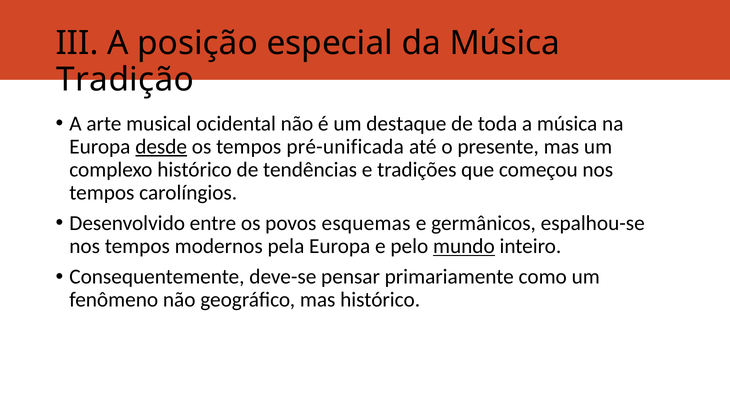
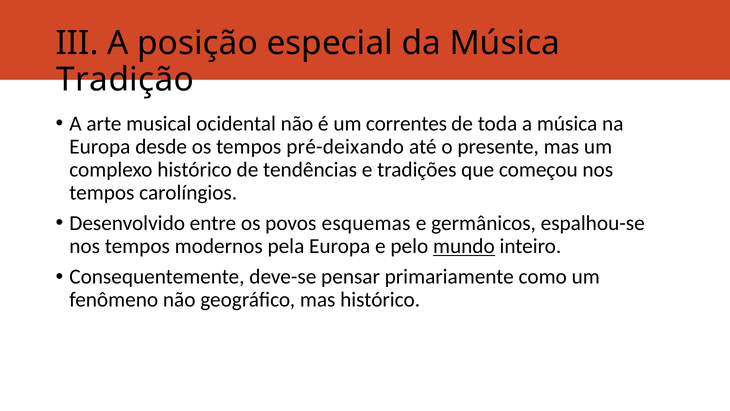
destaque: destaque -> correntes (406, 123)
desde underline: present -> none (161, 146)
pré-unificada: pré-unificada -> pré-deixando (345, 146)
